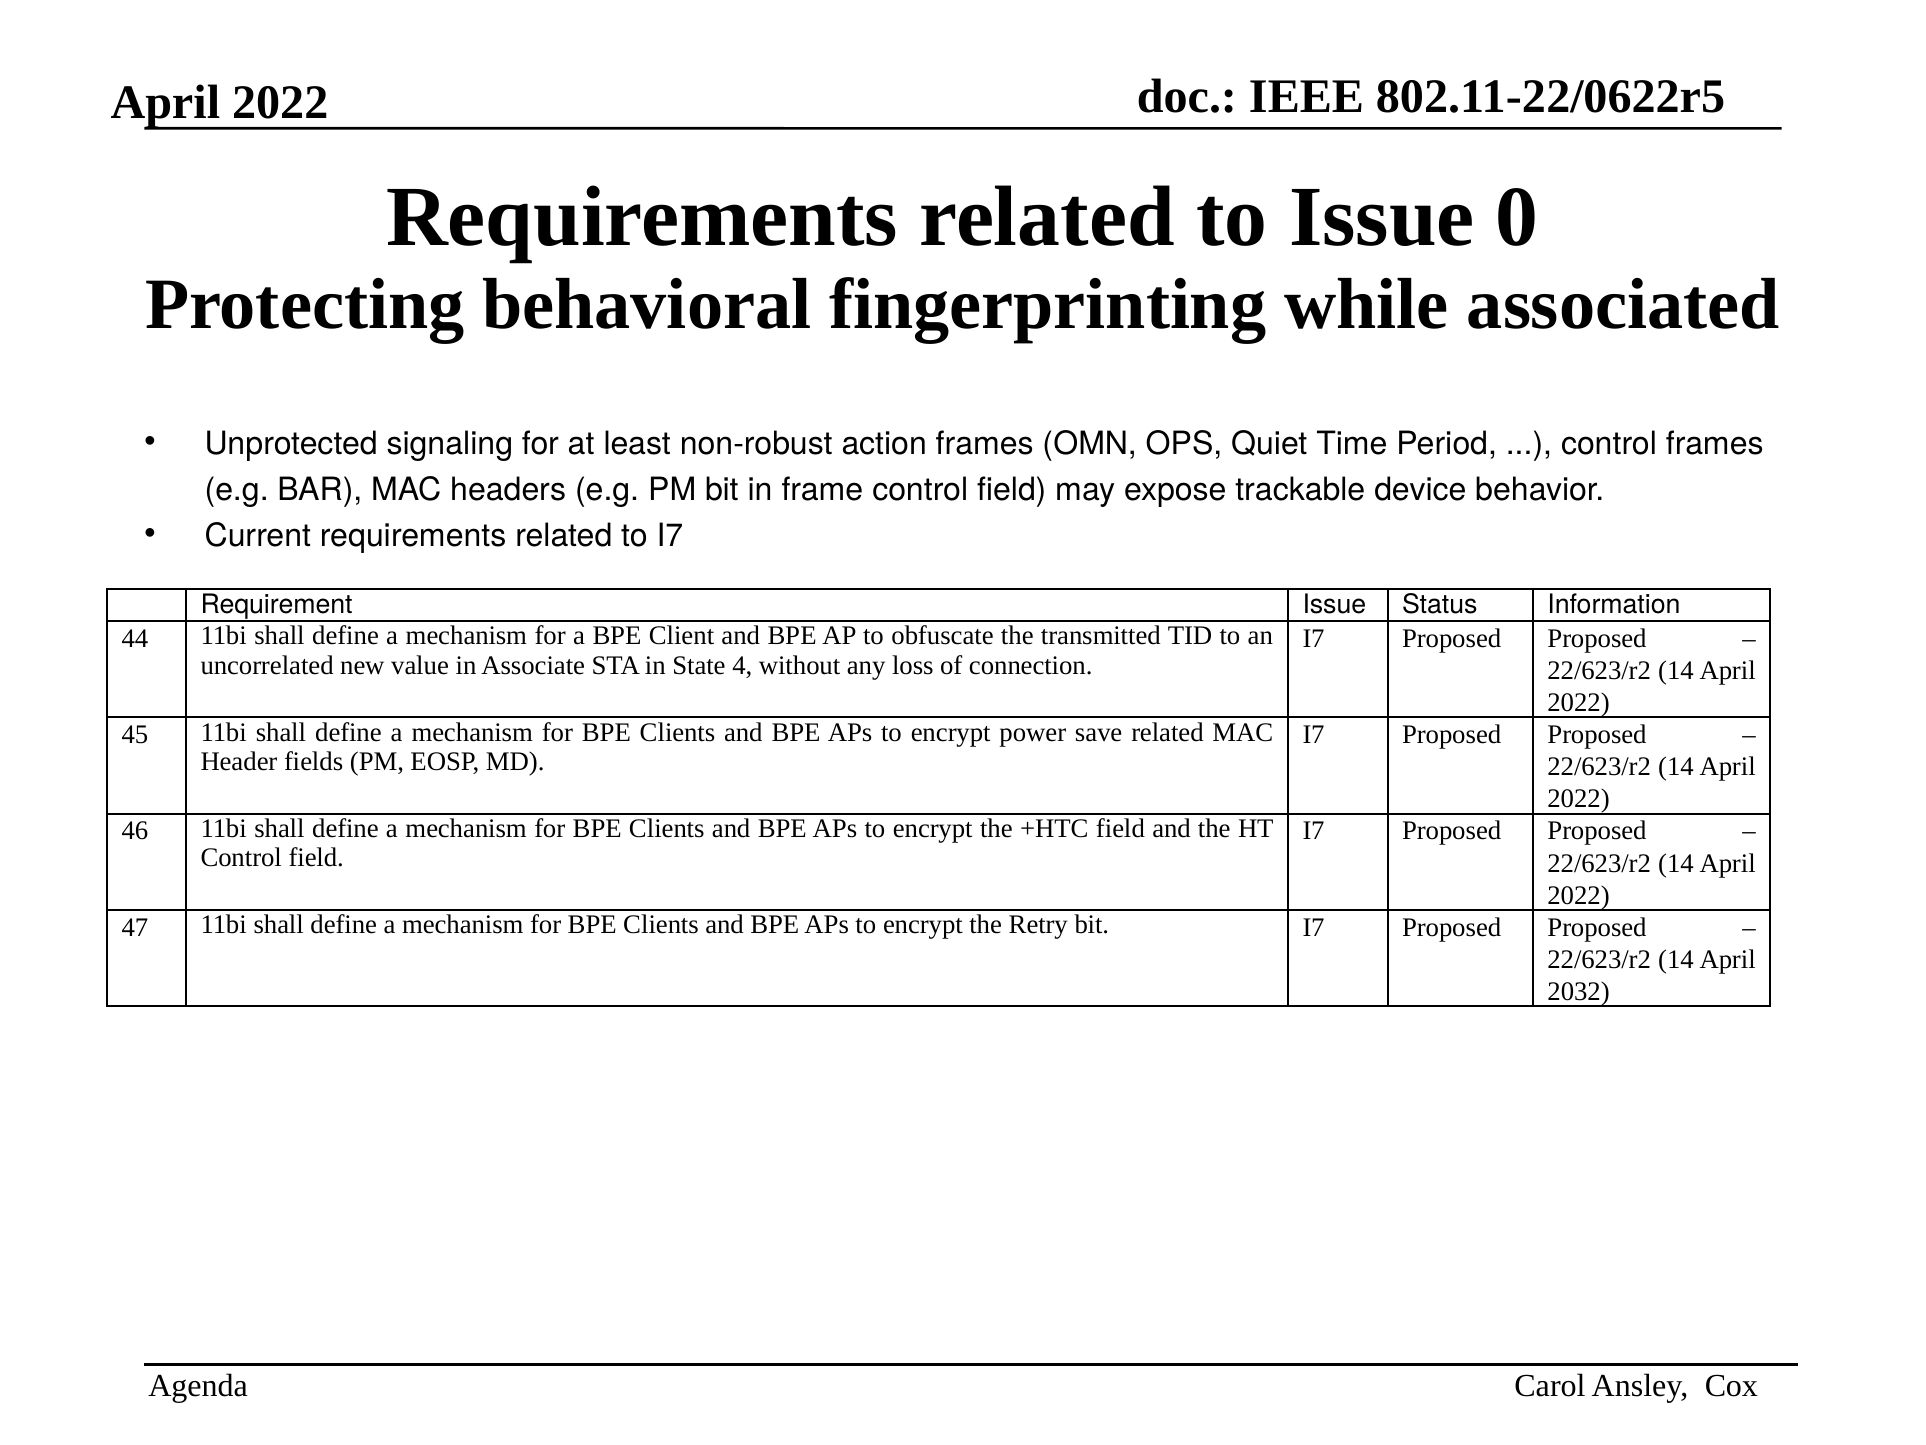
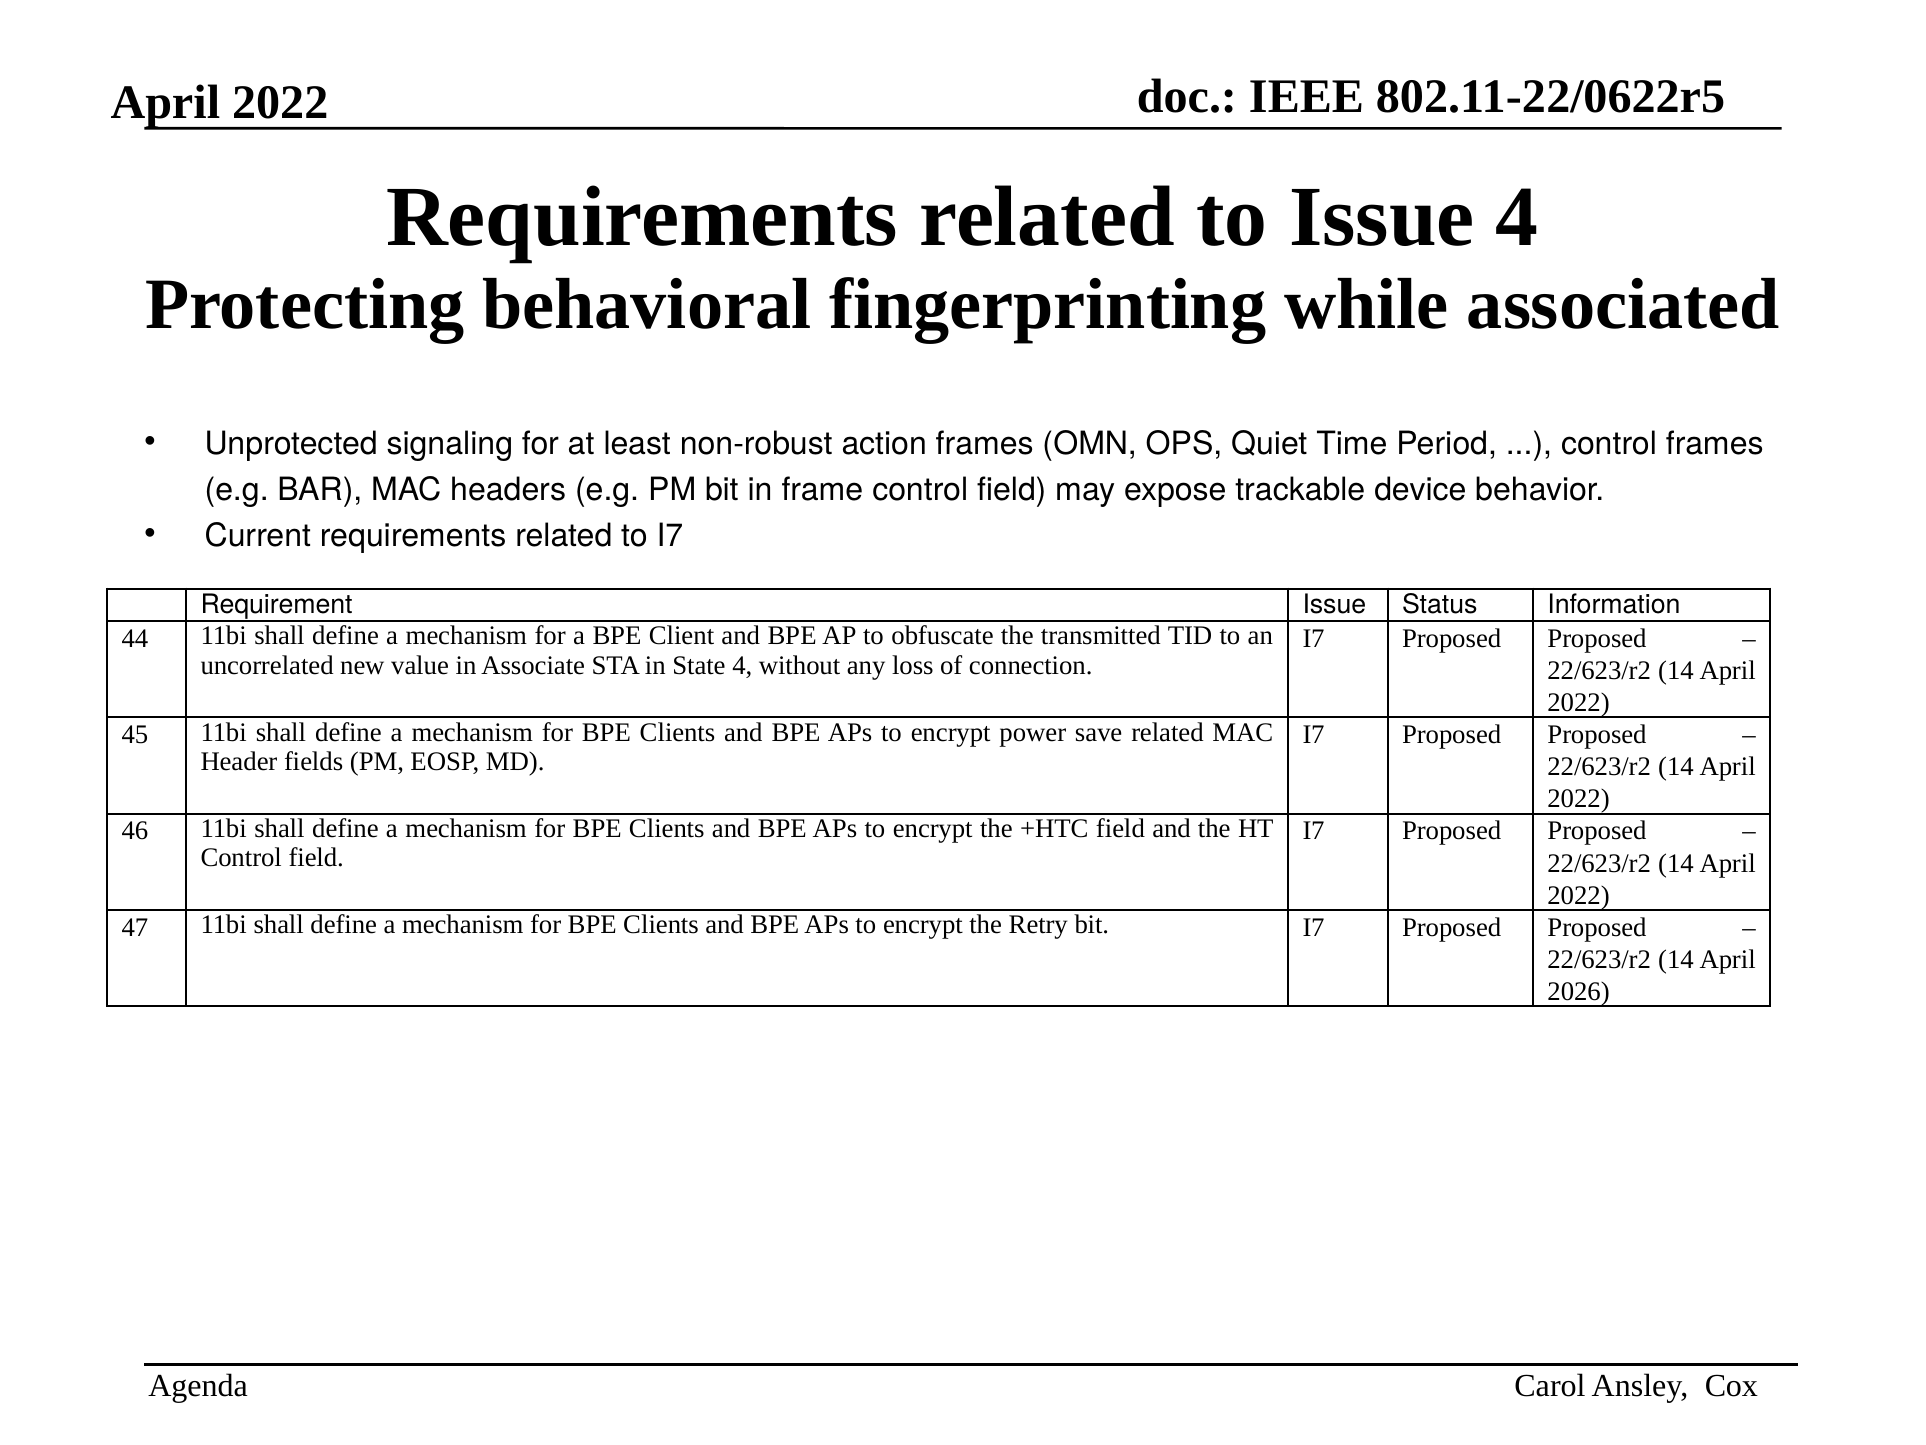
Issue 0: 0 -> 4 (1517, 217)
2032: 2032 -> 2026 (1579, 991)
